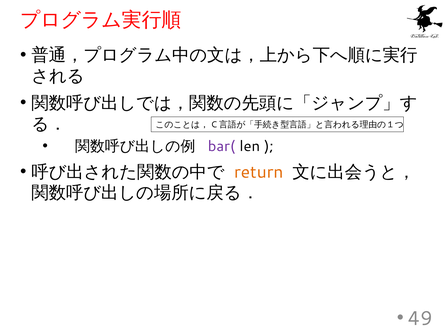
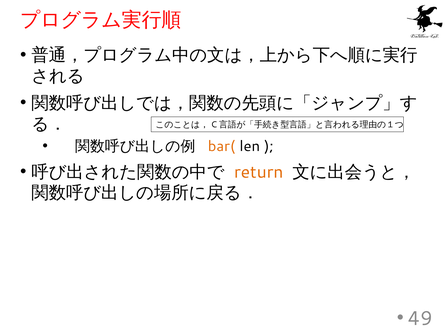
bar( colour: purple -> orange (222, 146)
